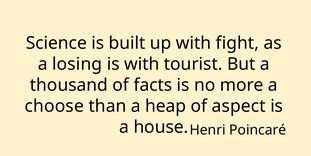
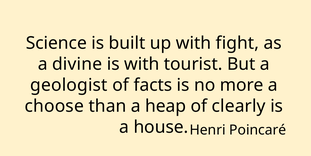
losing: losing -> divine (77, 64)
thousand: thousand -> geologist (69, 85)
aspect: aspect -> clearly (239, 106)
